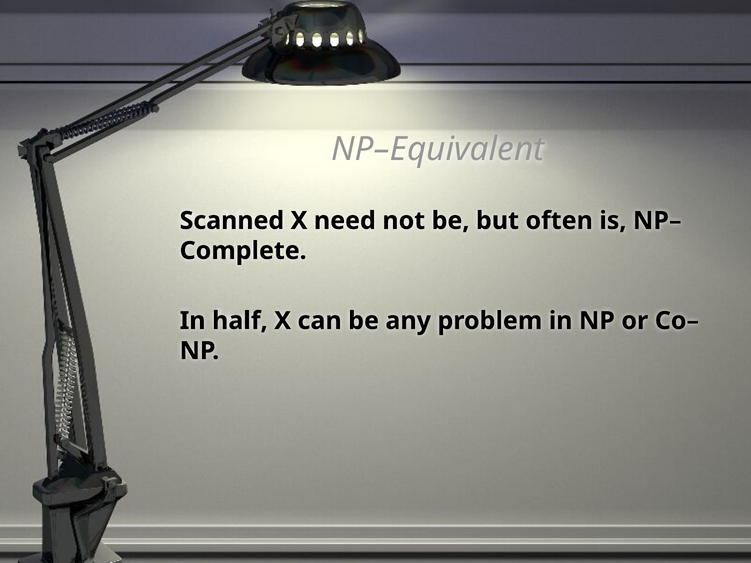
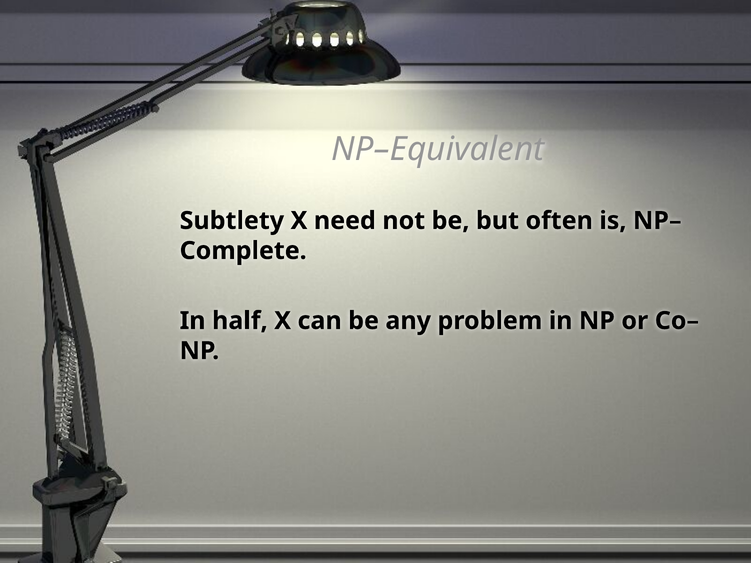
Scanned: Scanned -> Subtlety (232, 221)
